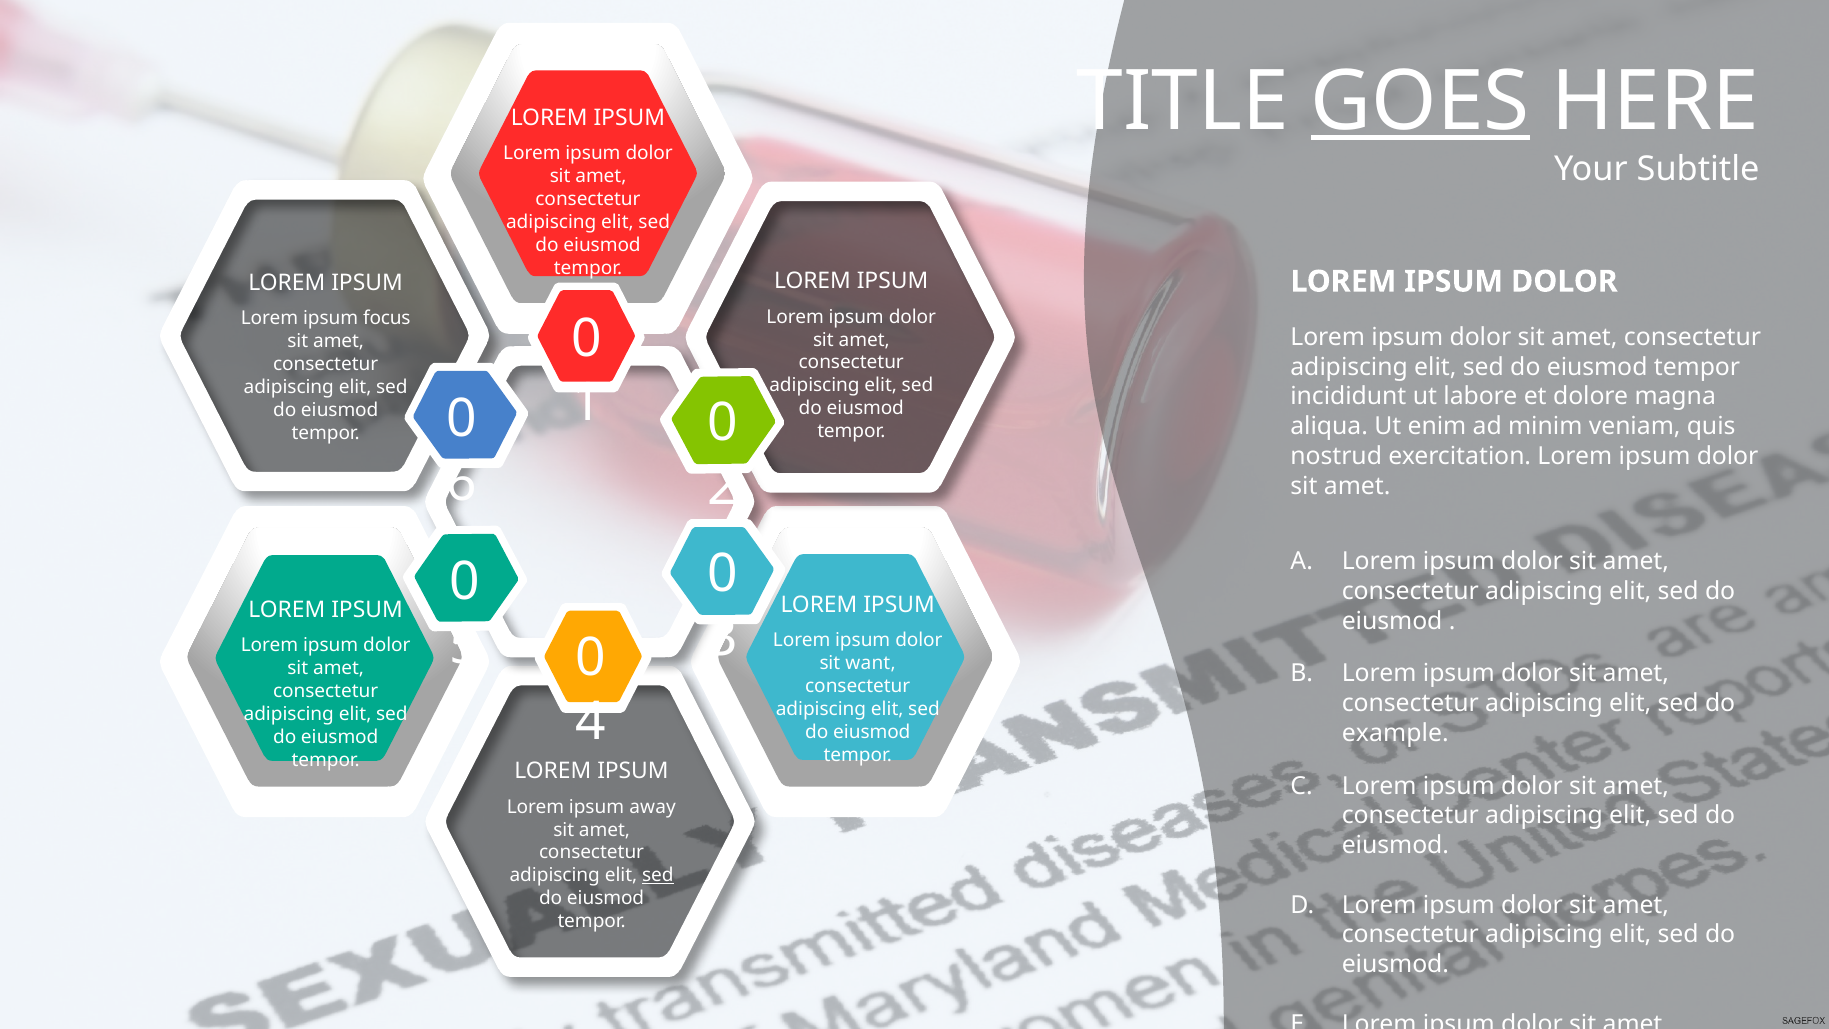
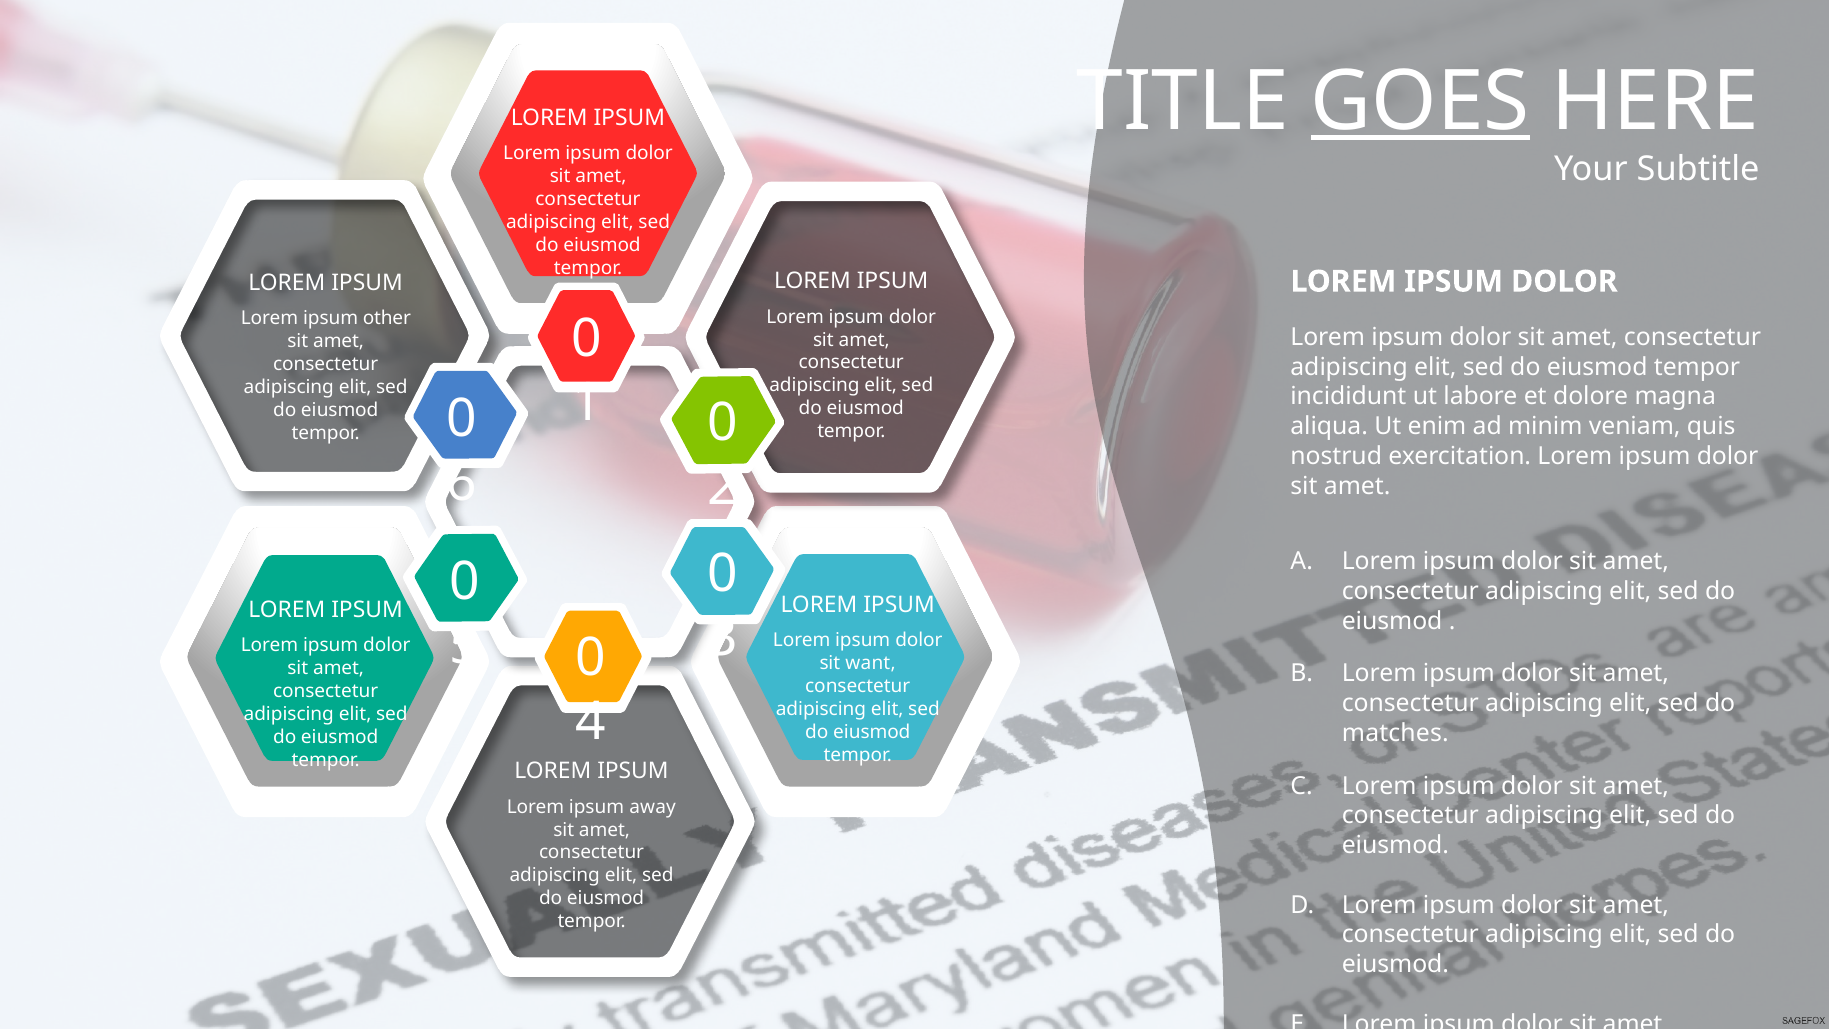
focus: focus -> other (387, 318)
example: example -> matches (1395, 733)
sed underline: present -> none (658, 875)
